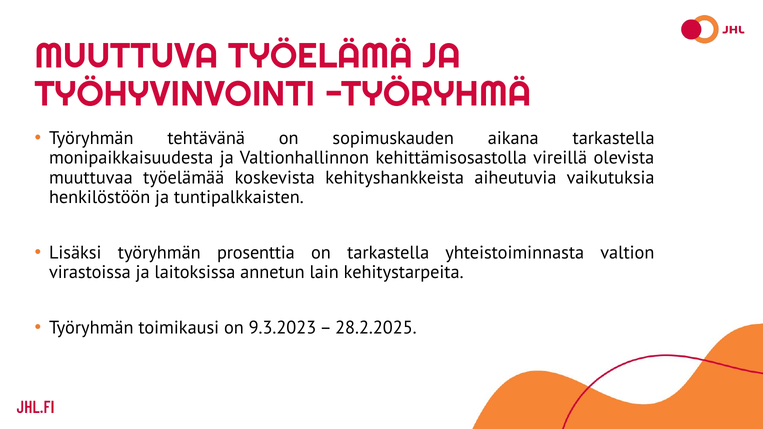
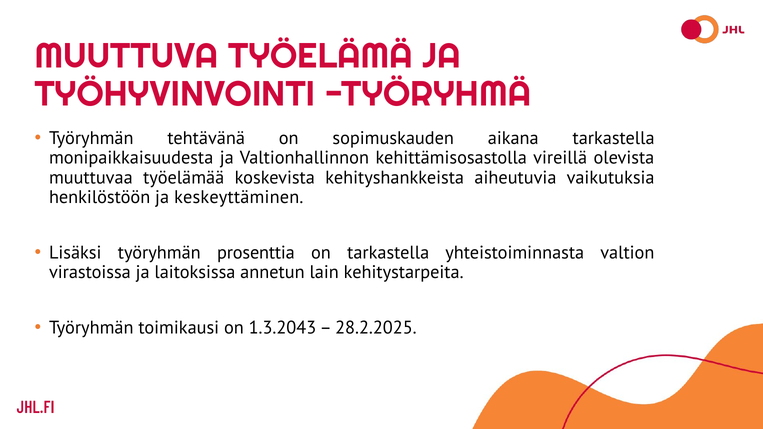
tuntipalkkaisten: tuntipalkkaisten -> keskeyttäminen (239, 197)
9.3.2023: 9.3.2023 -> 1.3.2043 (282, 328)
